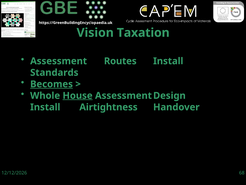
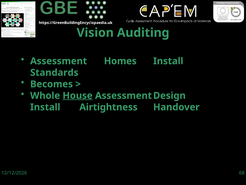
Taxation: Taxation -> Auditing (143, 33)
Routes: Routes -> Homes (120, 61)
Becomes underline: present -> none (52, 84)
